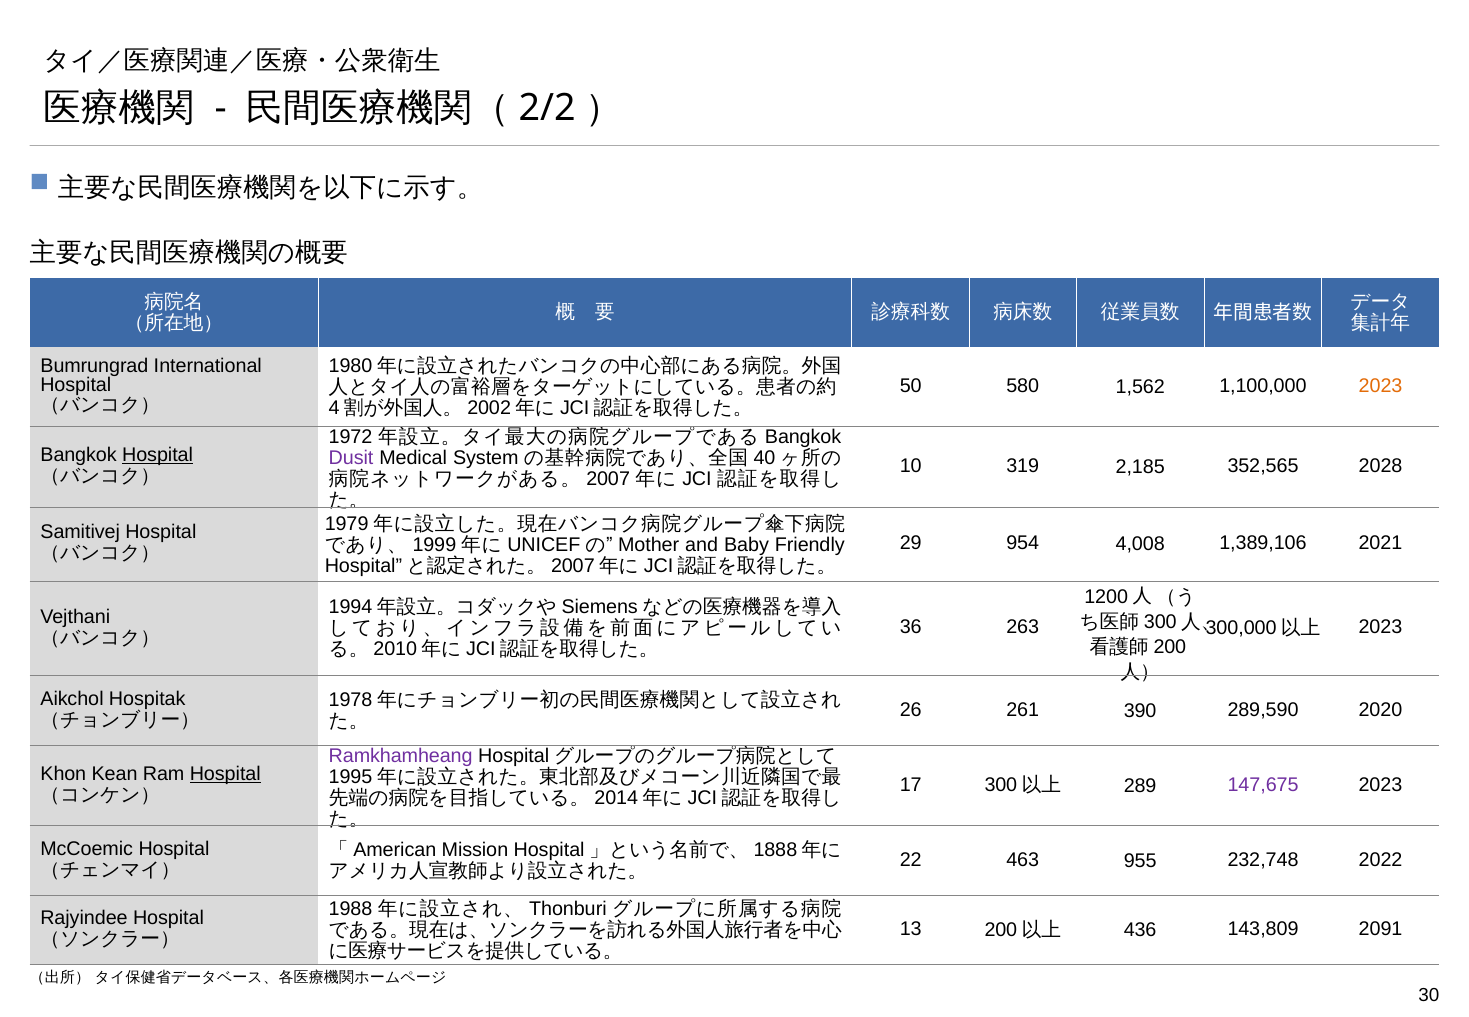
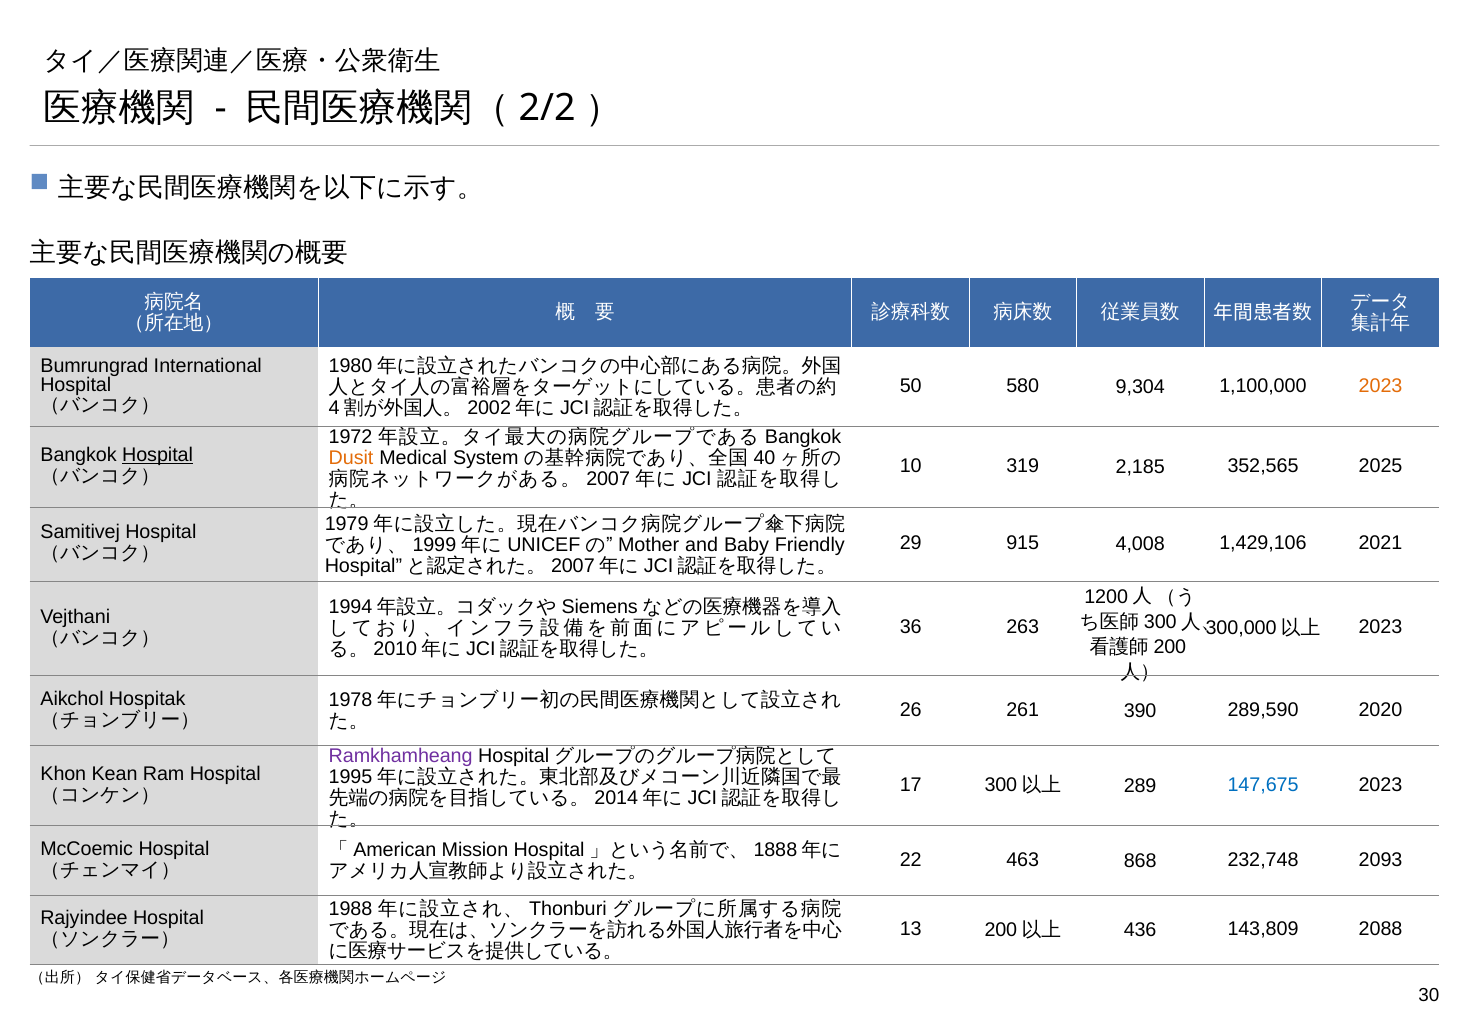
1,562: 1,562 -> 9,304 (1140, 387)
Dusit colour: purple -> orange (351, 458)
2028: 2028 -> 2025 (1381, 466)
954: 954 -> 915 (1023, 543)
1,389,106: 1,389,106 -> 1,429,106 (1263, 543)
Hospital underline: present -> none (225, 774)
147,675 colour: purple -> blue (1263, 785)
955: 955 -> 868 (1140, 861)
2022: 2022 -> 2093 (1381, 859)
2091: 2091 -> 2088 (1381, 929)
